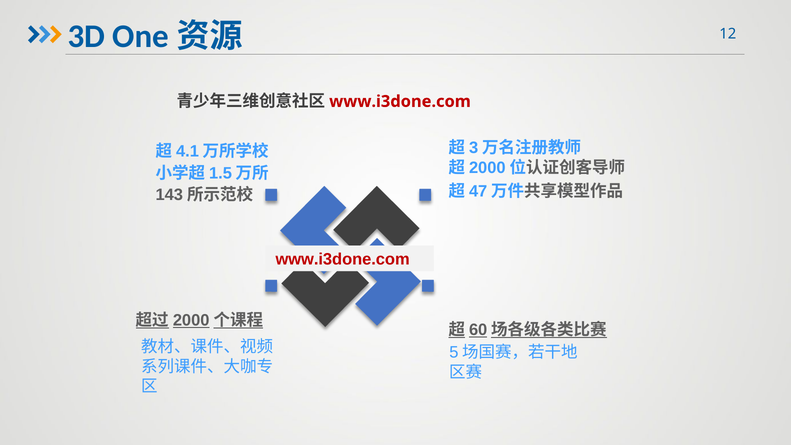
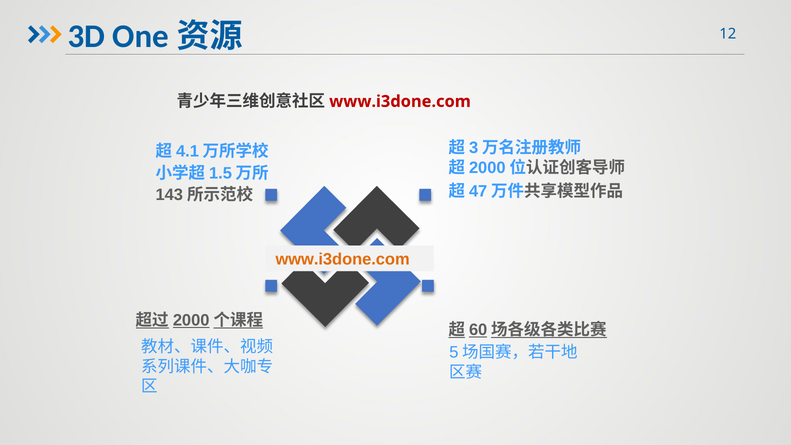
www.i3done.com colour: red -> orange (343, 259)
